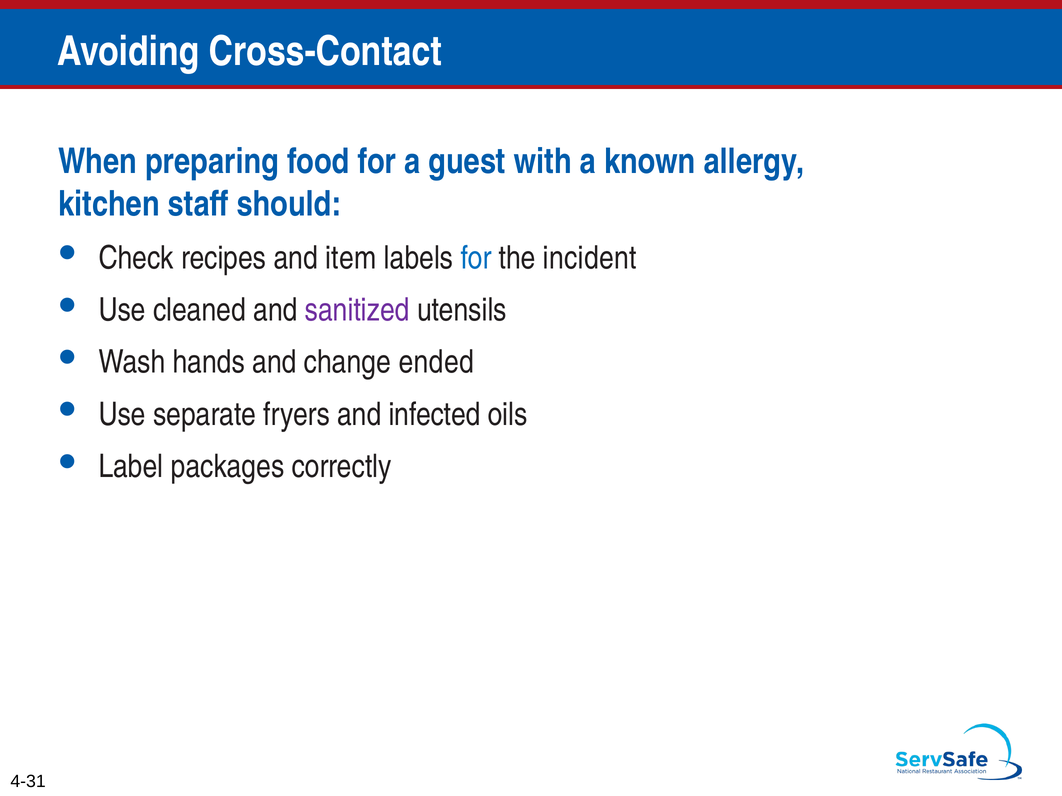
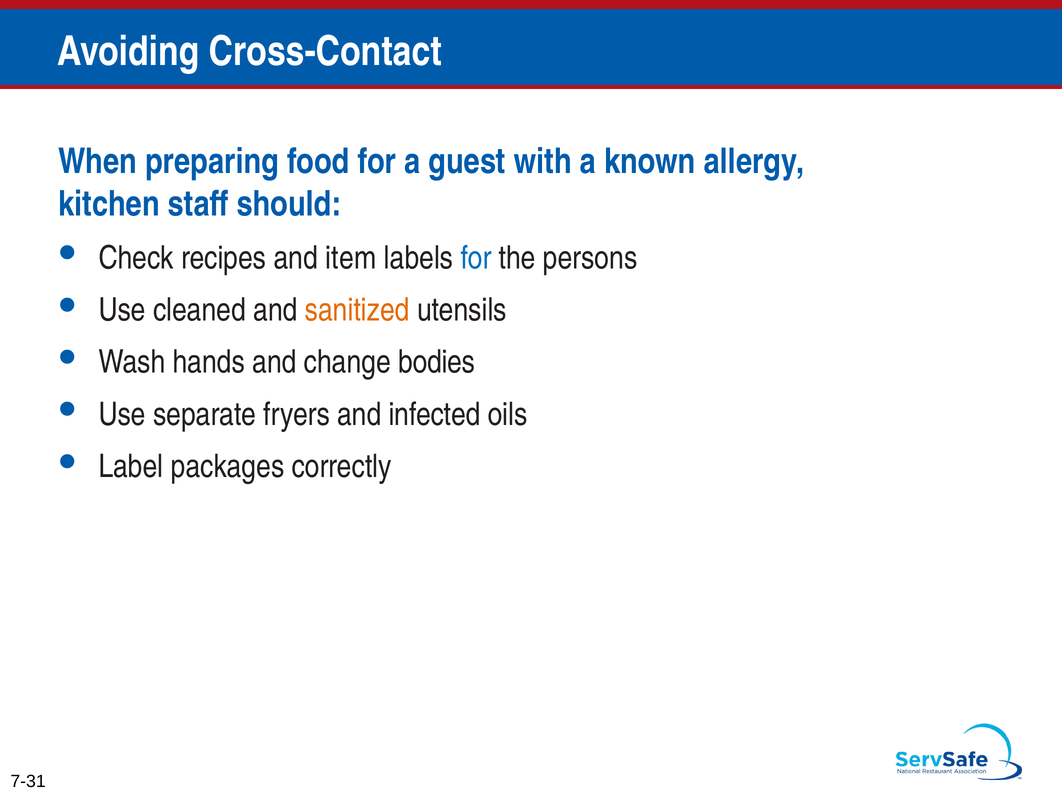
incident: incident -> persons (590, 258)
sanitized colour: purple -> orange (357, 310)
ended: ended -> bodies (437, 362)
4-31: 4-31 -> 7-31 (28, 782)
